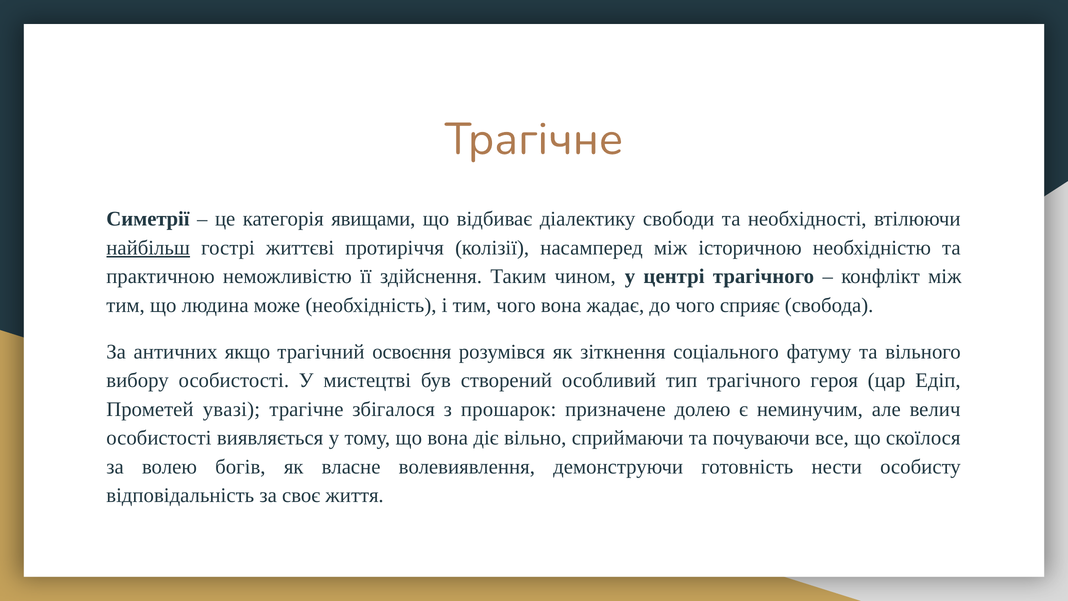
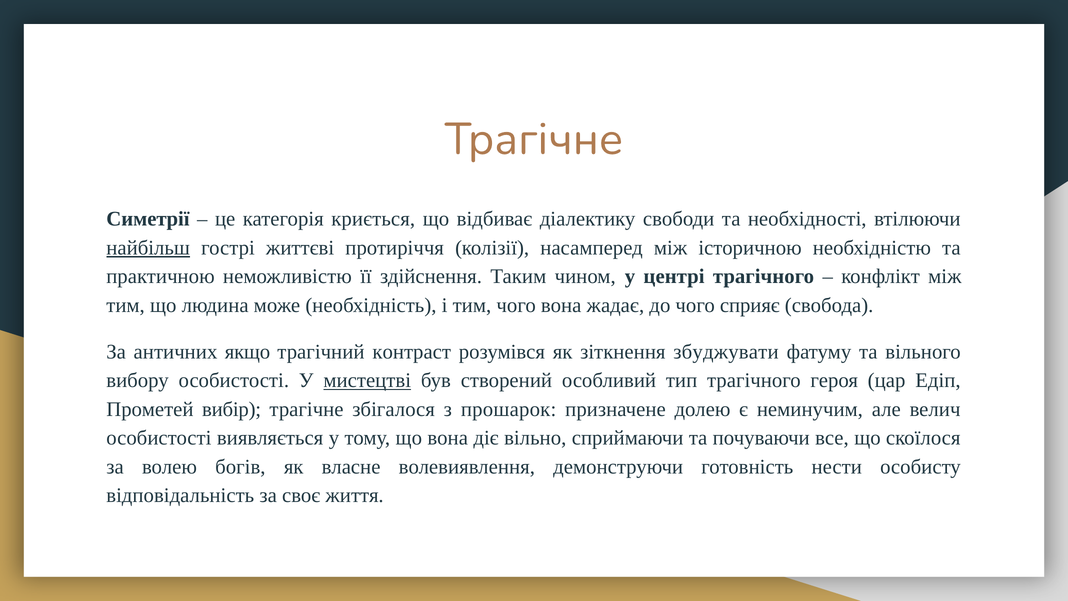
явищами: явищами -> криється (373, 219)
освоєння: освоєння -> контраст (412, 352)
соціального: соціального -> збуджувати (726, 352)
мистецтві underline: none -> present (367, 380)
увазі: увазі -> вибір (232, 409)
